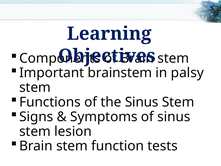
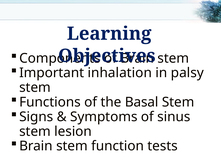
brainstem: brainstem -> inhalation (120, 73)
the Sinus: Sinus -> Basal (142, 102)
